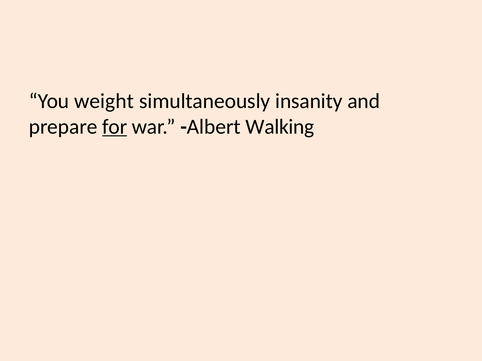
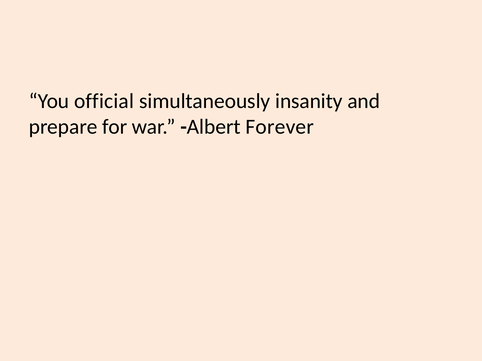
weight: weight -> official (104, 101)
for underline: present -> none (115, 127)
Walking: Walking -> Forever (280, 127)
